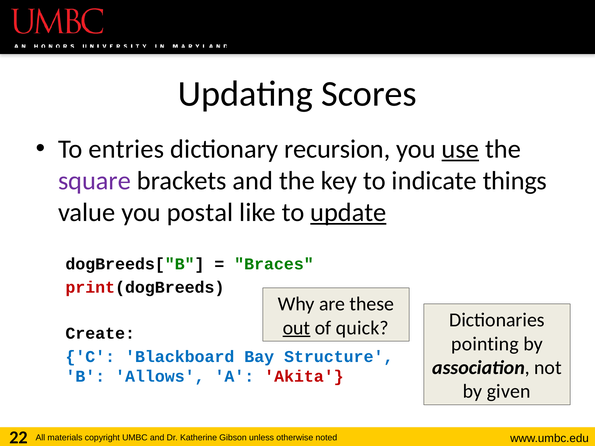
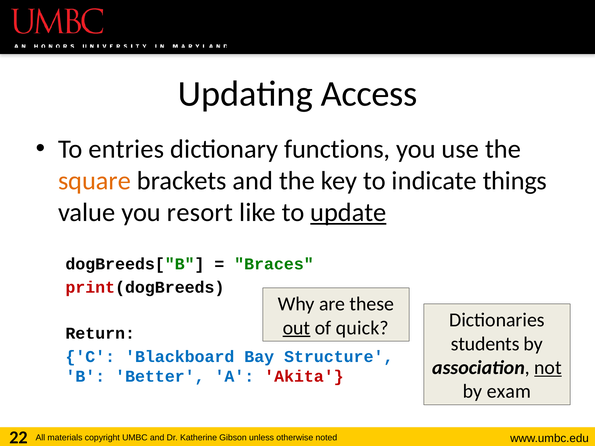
Scores: Scores -> Access (369, 94)
recursion: recursion -> functions (337, 149)
use underline: present -> none (460, 149)
square colour: purple -> orange (94, 181)
postal: postal -> resort (200, 213)
Create: Create -> Return (100, 334)
pointing: pointing -> students (485, 344)
not underline: none -> present (548, 368)
Allows: Allows -> Better (160, 377)
given: given -> exam (509, 392)
